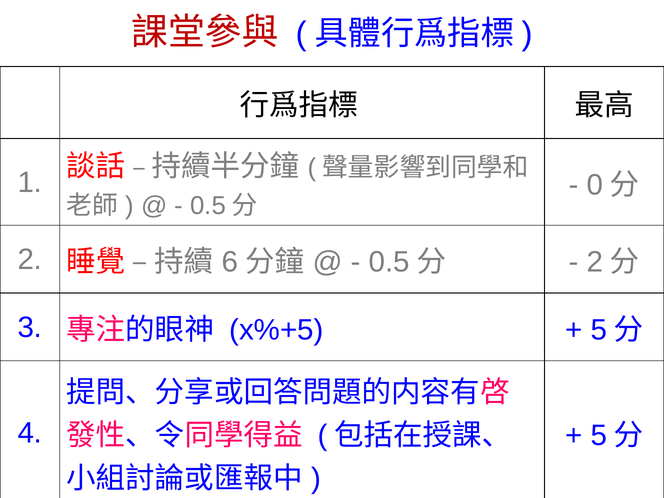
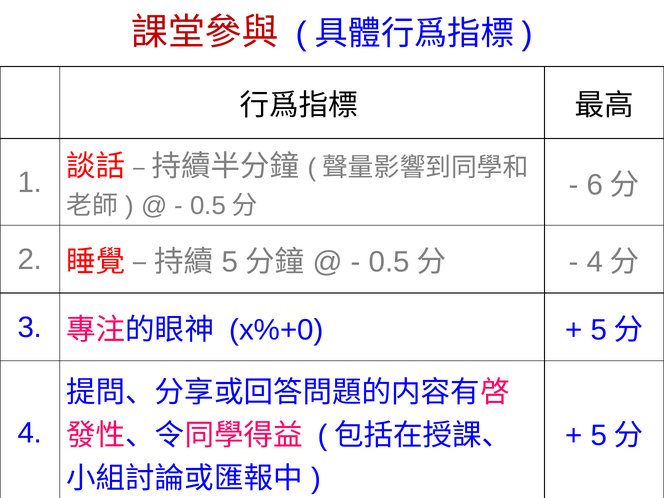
0: 0 -> 6 (595, 185)
6: 6 -> 5 (230, 262)
2: 2 -> 4 (595, 262)
x%+5: x%+5 -> x%+0 (276, 330)
